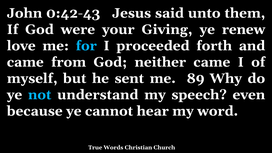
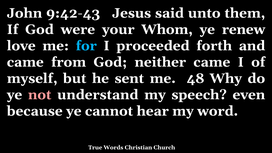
0:42-43: 0:42-43 -> 9:42-43 (73, 13)
Giving: Giving -> Whom (167, 29)
89: 89 -> 48 (196, 78)
not colour: light blue -> pink (40, 95)
